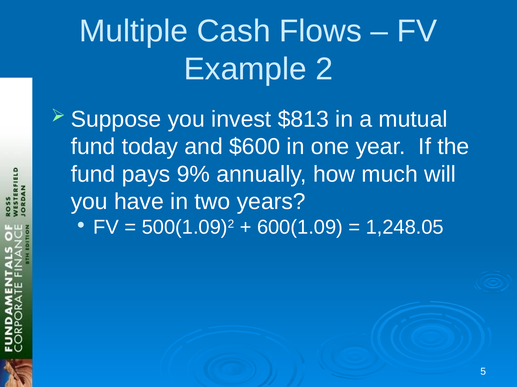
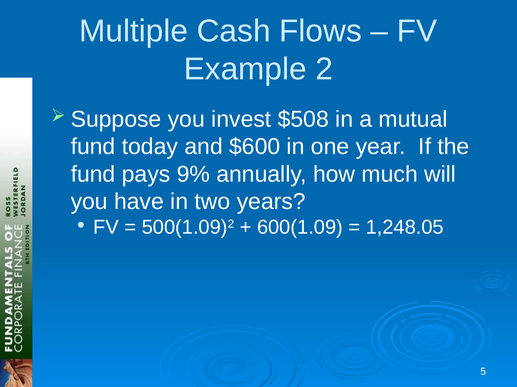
$813: $813 -> $508 (303, 119)
